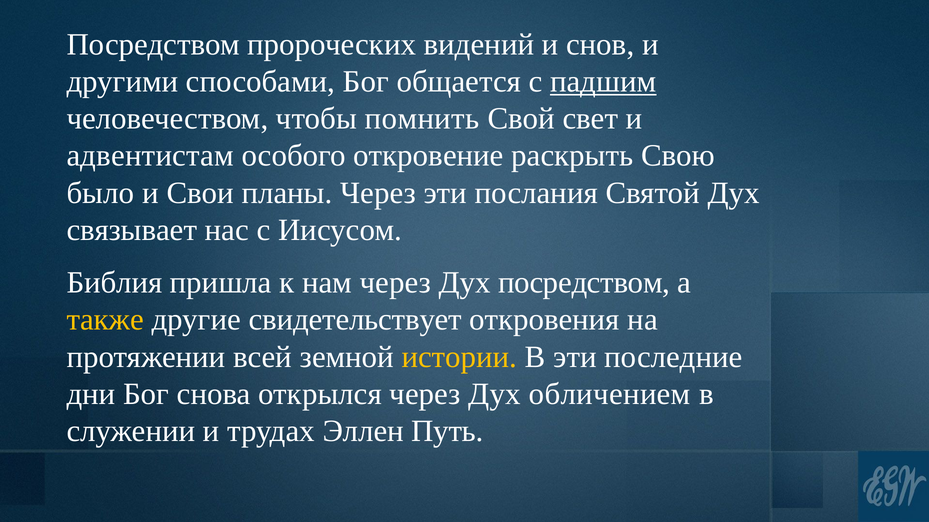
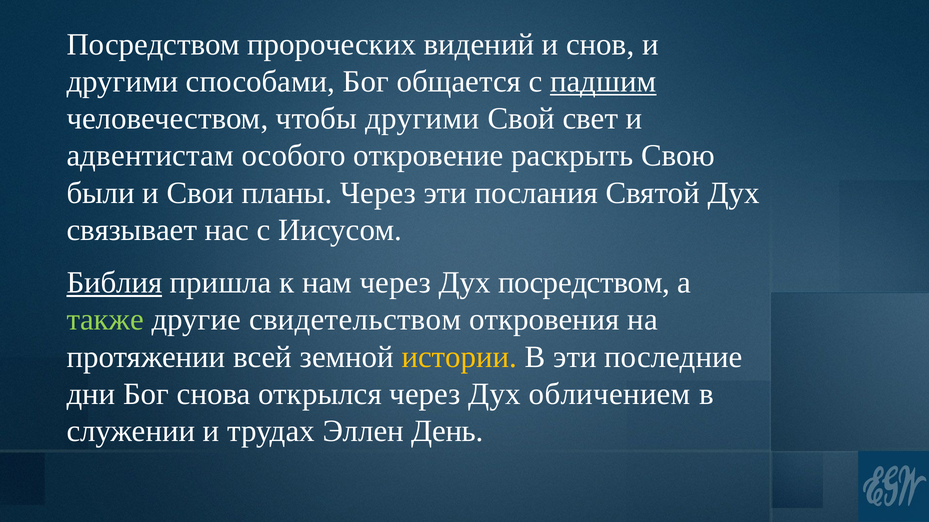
чтобы помнить: помнить -> другими (422, 119)
было: было -> были (101, 193)
Библия underline: none -> present (114, 283)
также colour: yellow -> light green (105, 320)
свидетельствует: свидетельствует -> свидетельством (355, 320)
Путь: Путь -> День (447, 432)
